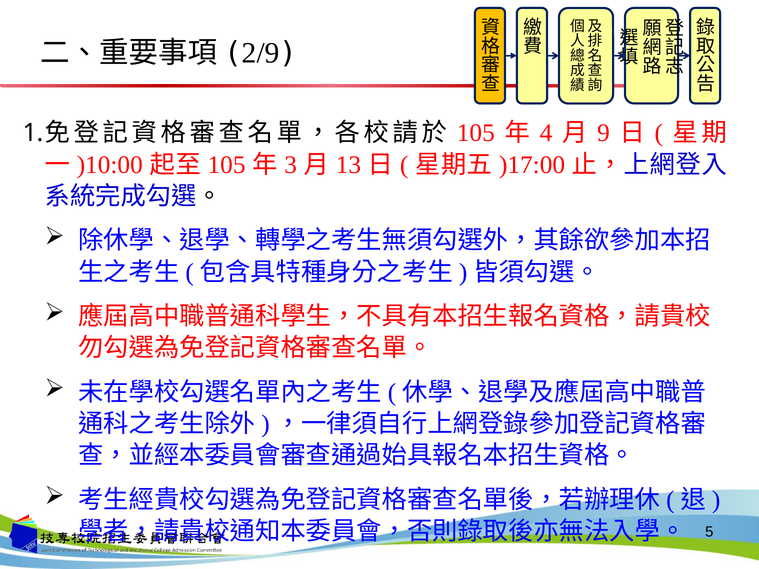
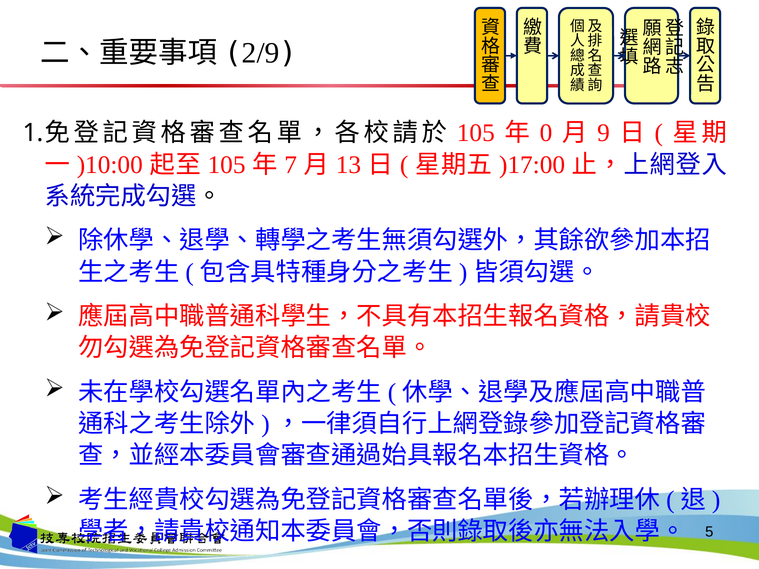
4: 4 -> 0 (546, 133)
3: 3 -> 7 (291, 165)
